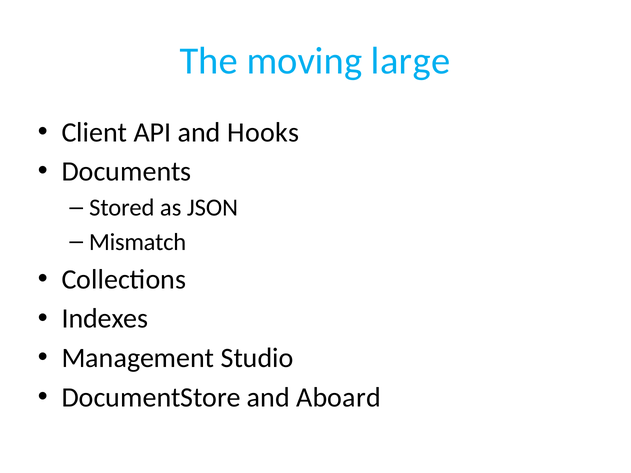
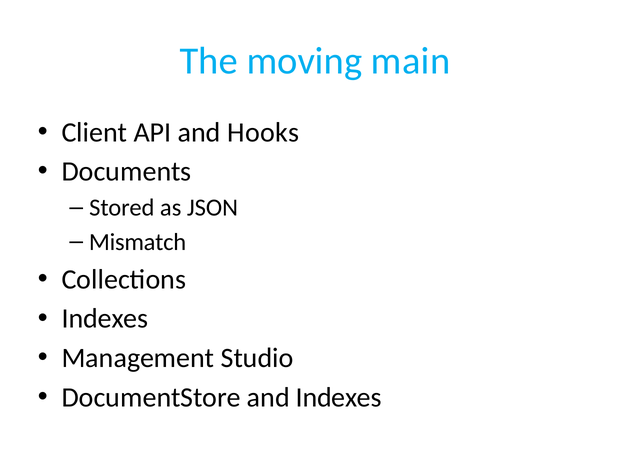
large: large -> main (411, 61)
and Aboard: Aboard -> Indexes (339, 398)
